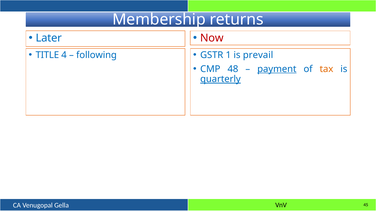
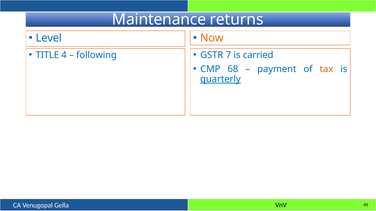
Membership: Membership -> Maintenance (159, 19)
Later: Later -> Level (49, 38)
Now colour: red -> orange (212, 38)
1: 1 -> 7 (228, 55)
prevail: prevail -> carried (258, 55)
48: 48 -> 68 (233, 69)
payment underline: present -> none (277, 69)
